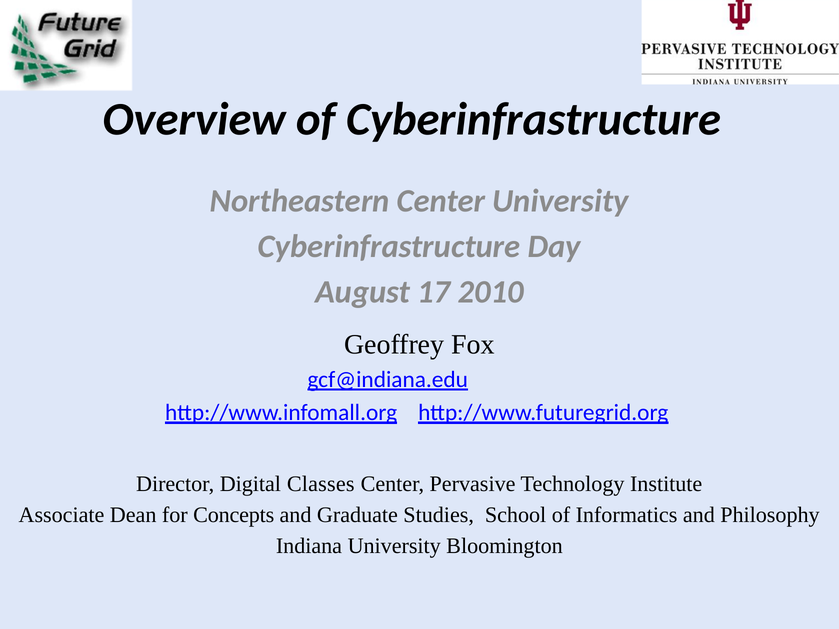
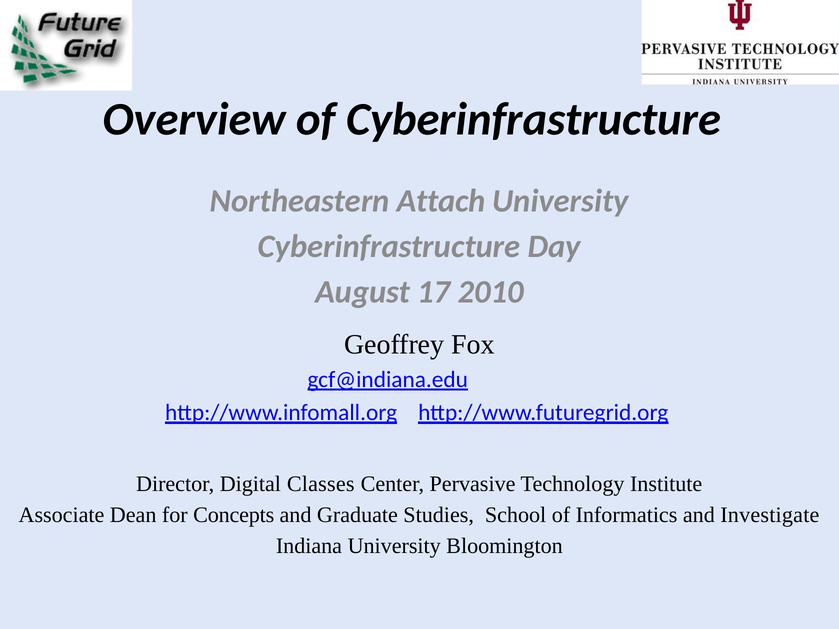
Northeastern Center: Center -> Attach (441, 201)
Philosophy: Philosophy -> Investigate (770, 515)
